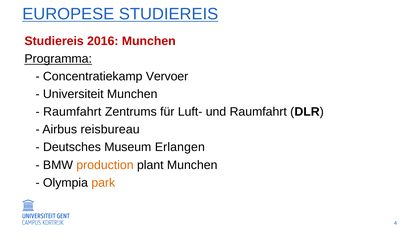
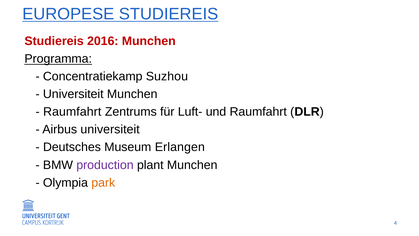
Vervoer: Vervoer -> Suzhou (167, 76)
Airbus reisbureau: reisbureau -> universiteit (110, 129)
production colour: orange -> purple (105, 165)
